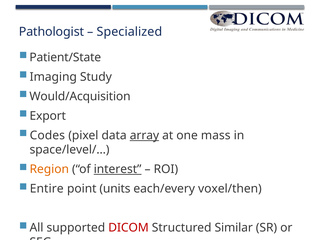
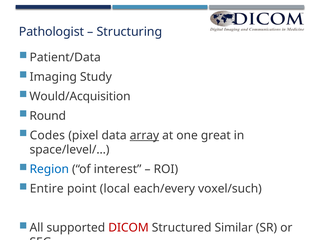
Specialized: Specialized -> Structuring (129, 32)
Patient/State: Patient/State -> Patient/Data (65, 57)
Export: Export -> Round (48, 116)
mass: mass -> great (216, 135)
Region colour: orange -> blue (49, 169)
interest underline: present -> none (118, 169)
units: units -> local (115, 189)
voxel/then: voxel/then -> voxel/such (230, 189)
